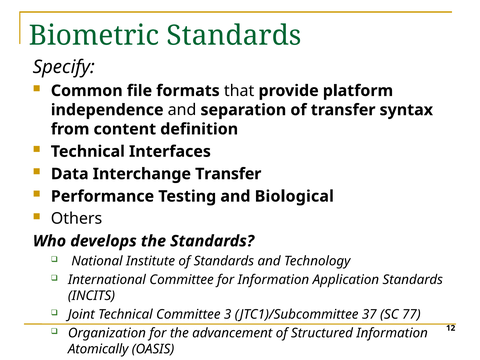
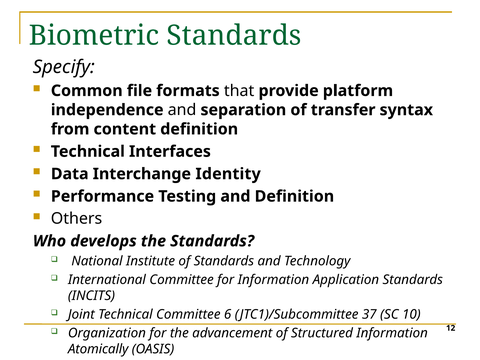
Interchange Transfer: Transfer -> Identity (228, 174)
and Biological: Biological -> Definition (294, 196)
3: 3 -> 6 (228, 315)
77: 77 -> 10 (411, 315)
